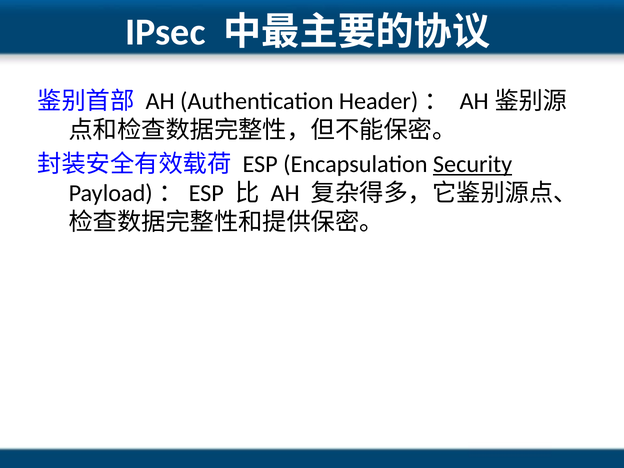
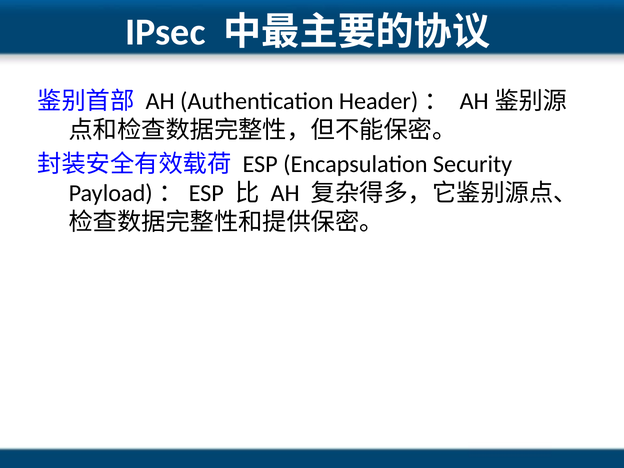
Security underline: present -> none (473, 164)
